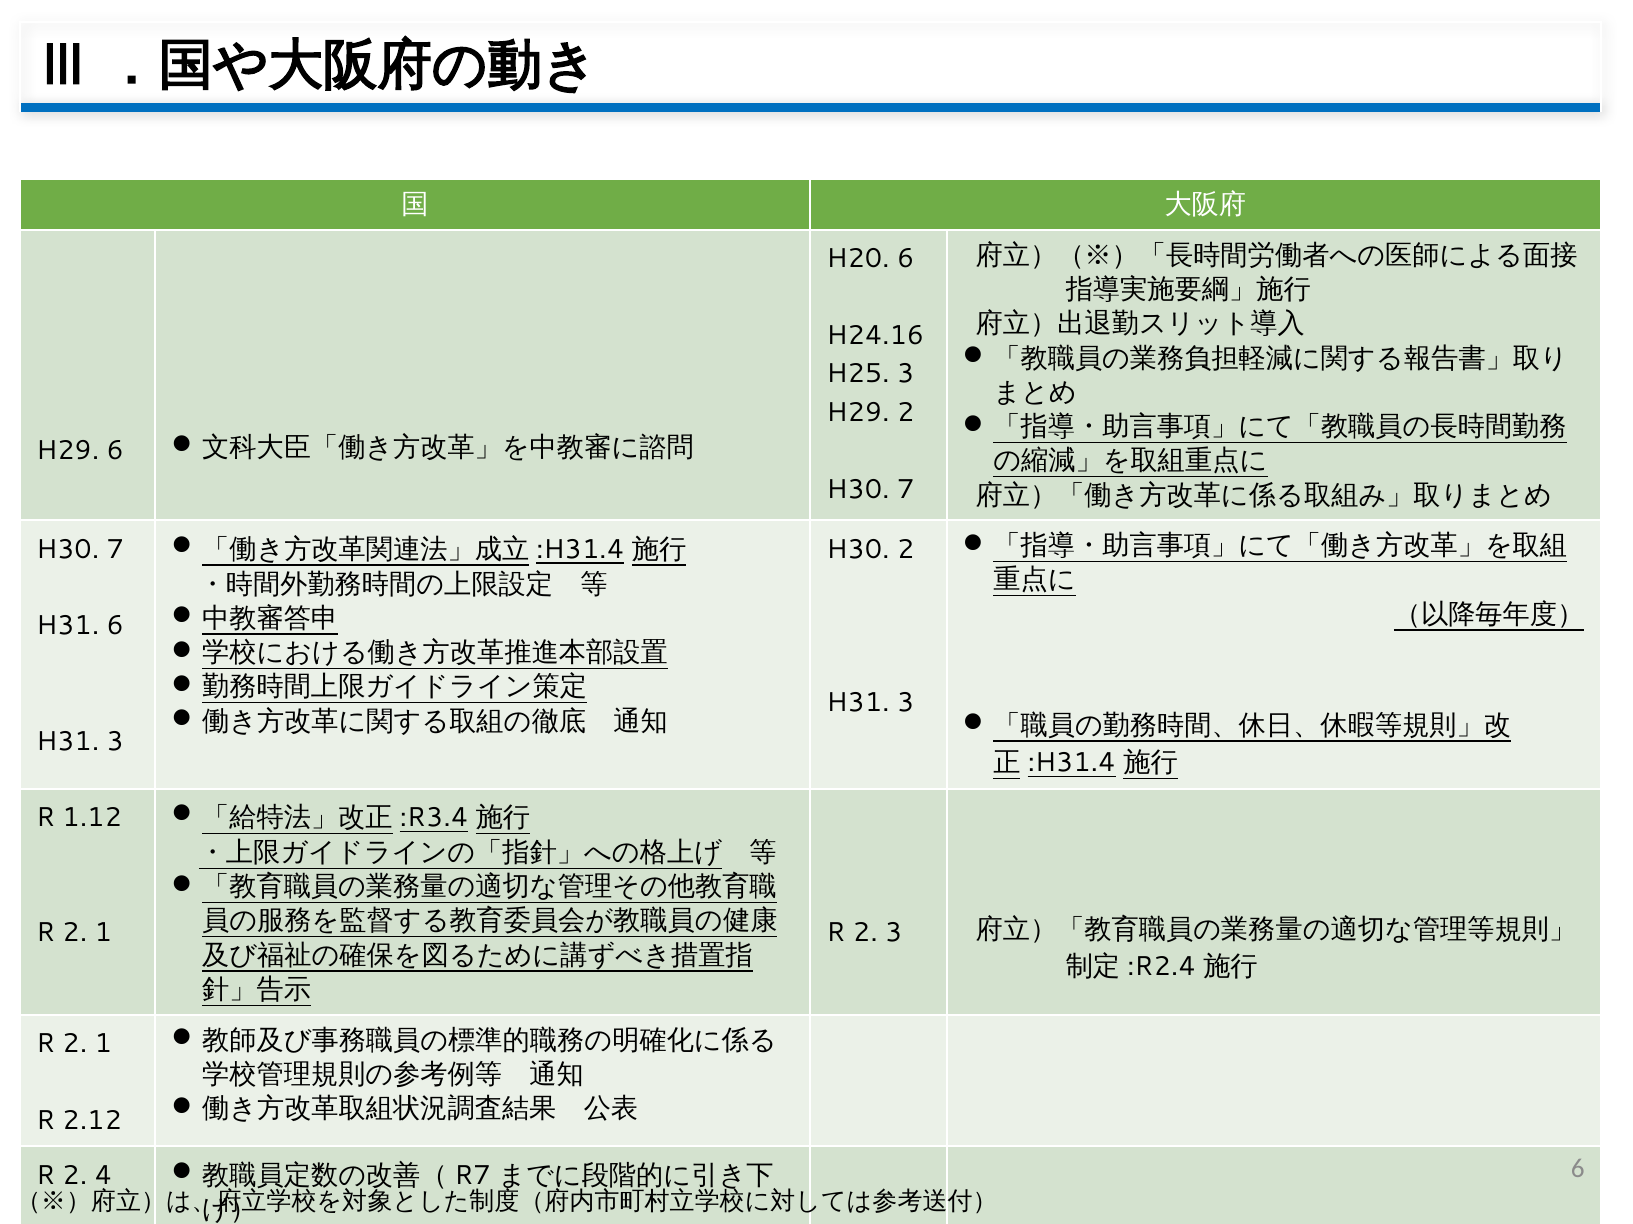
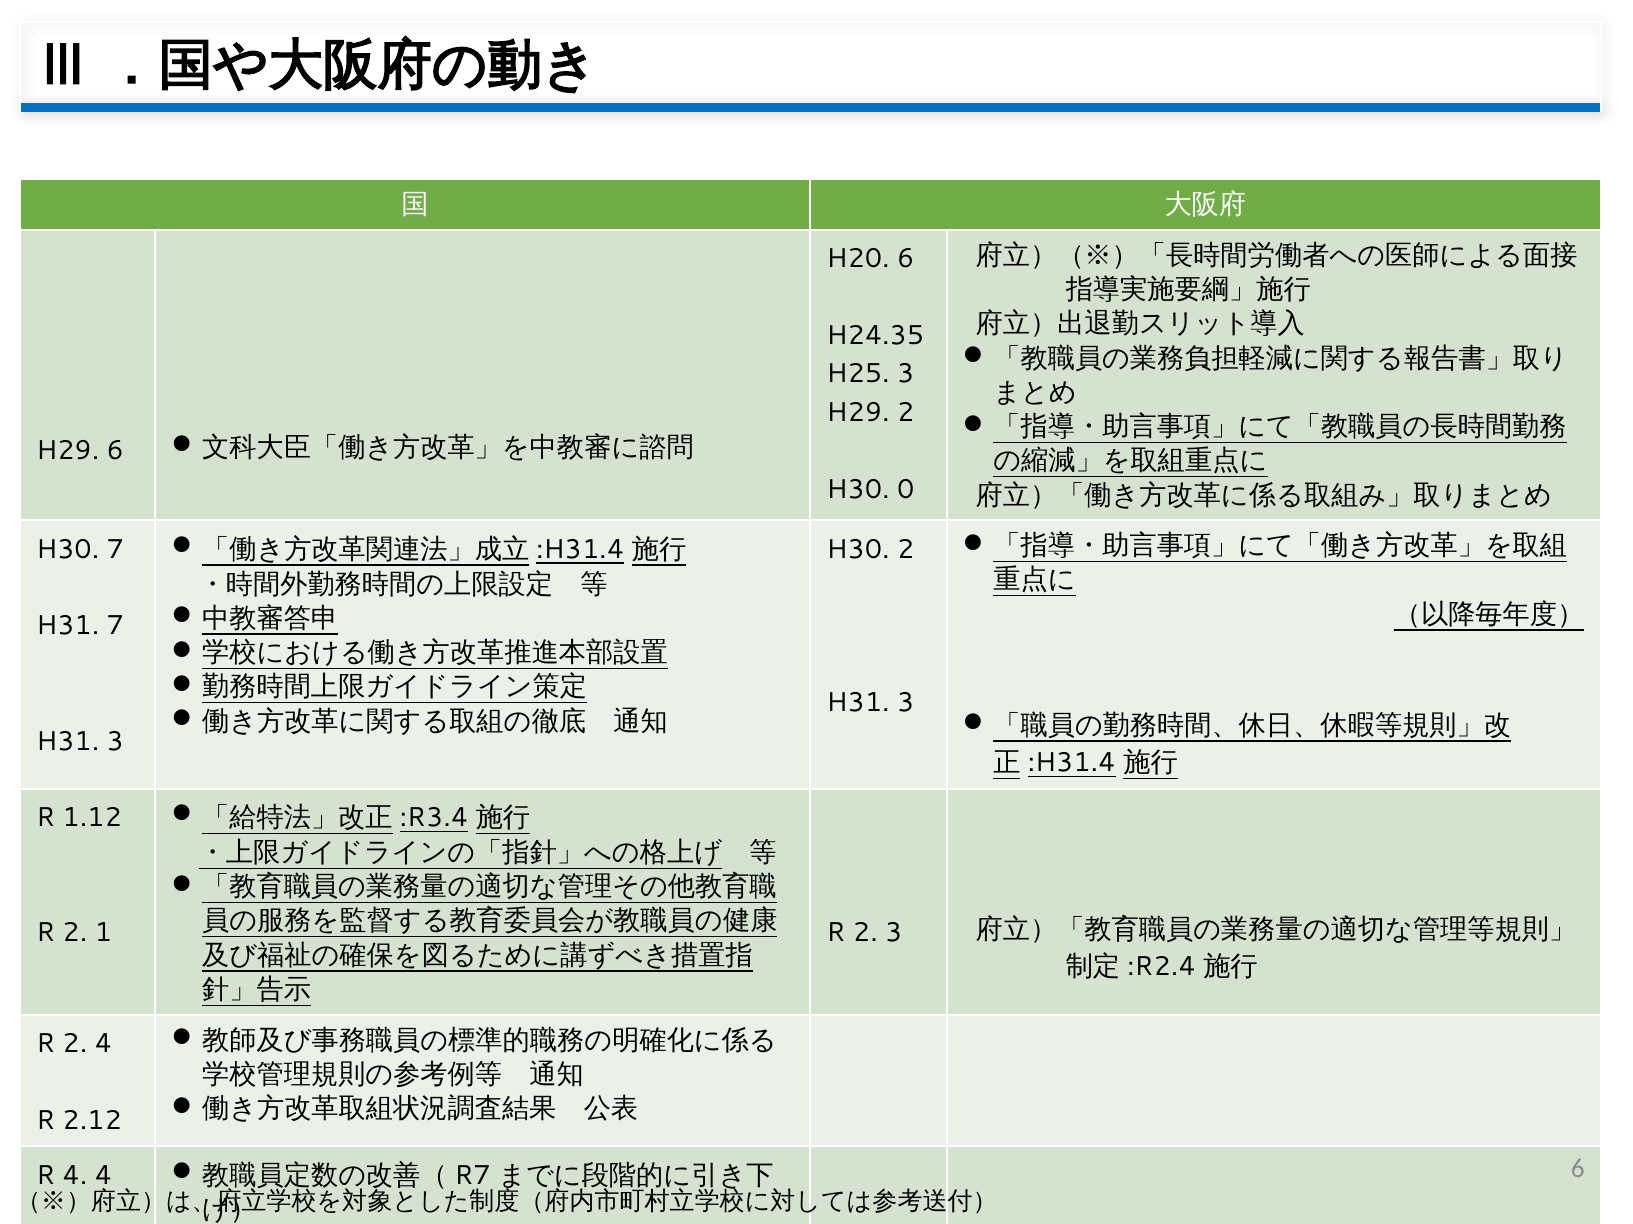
H24.16: H24.16 -> H24.35 (875, 336)
7: 7 -> 0 (906, 489)
H31 6: 6 -> 7 (115, 626)
1: 1 -> 4 (103, 1044)
2: 2 -> 4 (75, 1176)
